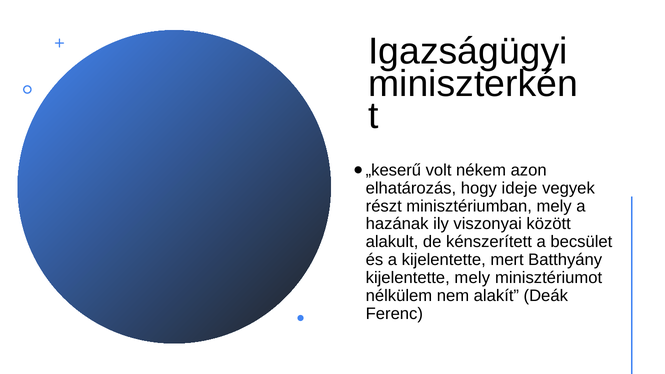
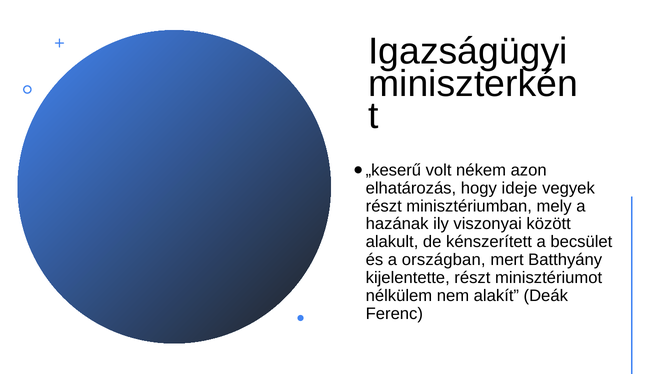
a kijelentette: kijelentette -> országban (444, 260)
kijelentette mely: mely -> részt (472, 278)
